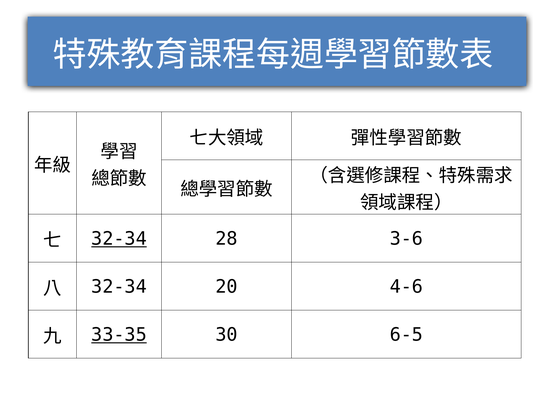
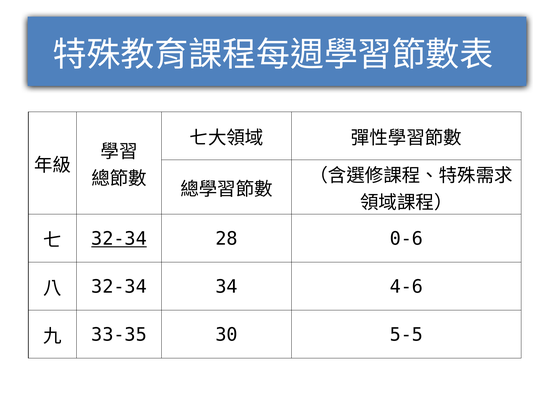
3-6: 3-6 -> 0-6 (406, 239)
20: 20 -> 34 (227, 286)
33-35 underline: present -> none (119, 334)
6-5: 6-5 -> 5-5 (406, 334)
